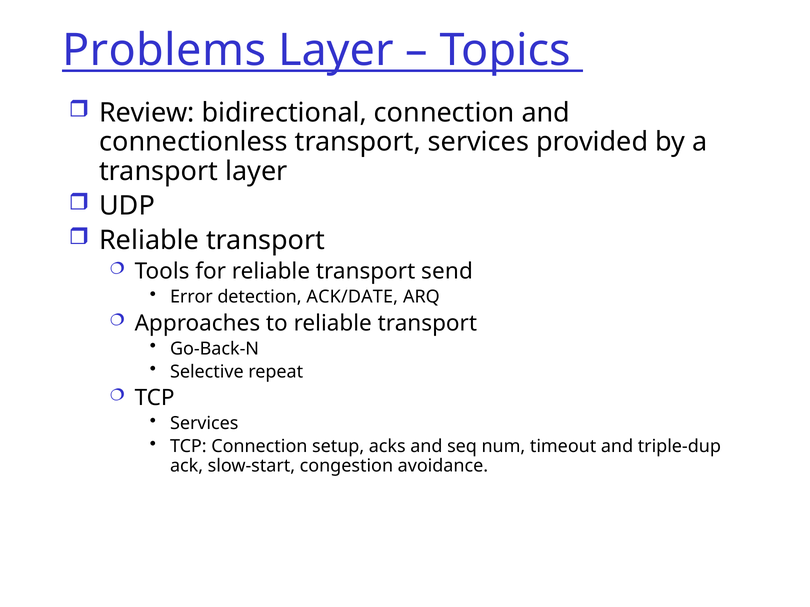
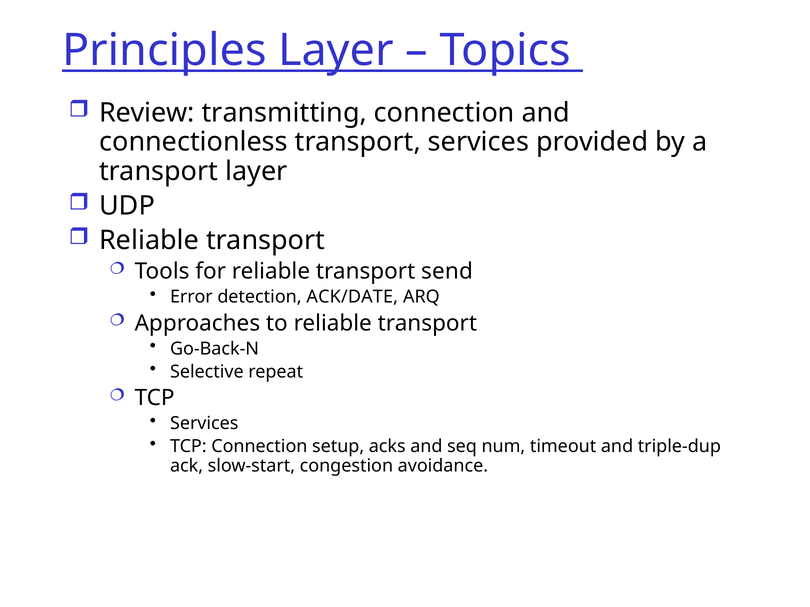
Problems: Problems -> Principles (164, 50)
bidirectional: bidirectional -> transmitting (284, 113)
